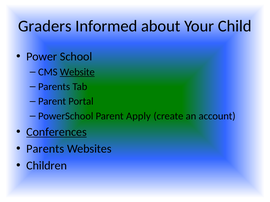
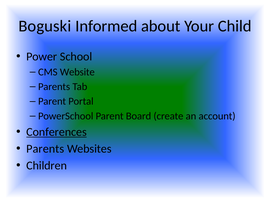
Graders: Graders -> Boguski (45, 26)
Website underline: present -> none (77, 72)
Apply: Apply -> Board (139, 116)
